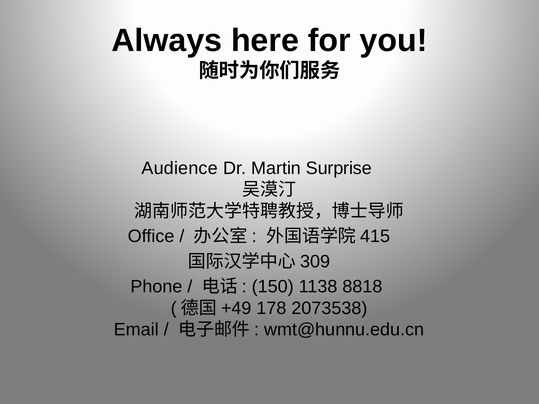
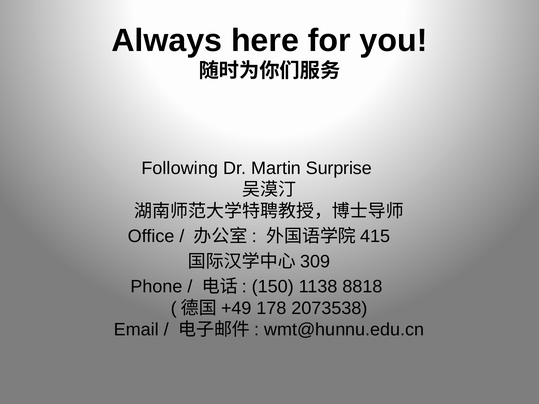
Audience: Audience -> Following (180, 168)
